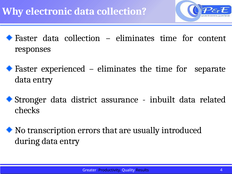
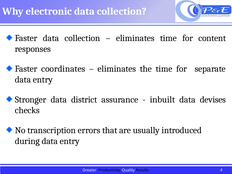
experienced: experienced -> coordinates (63, 69)
related: related -> devises (213, 100)
